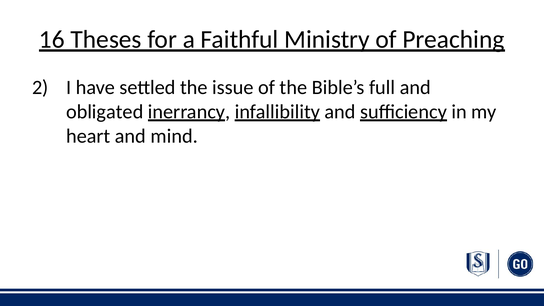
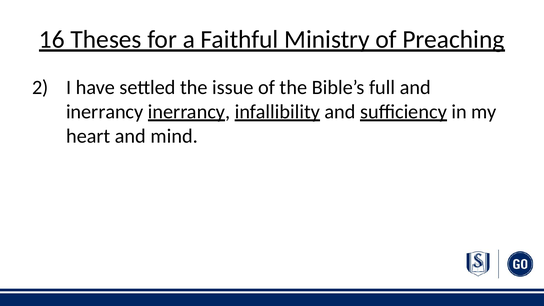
obligated: obligated -> inerrancy (105, 112)
